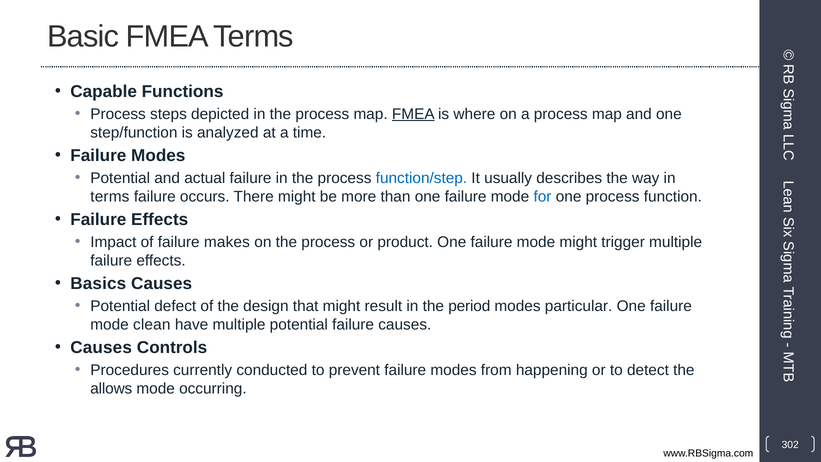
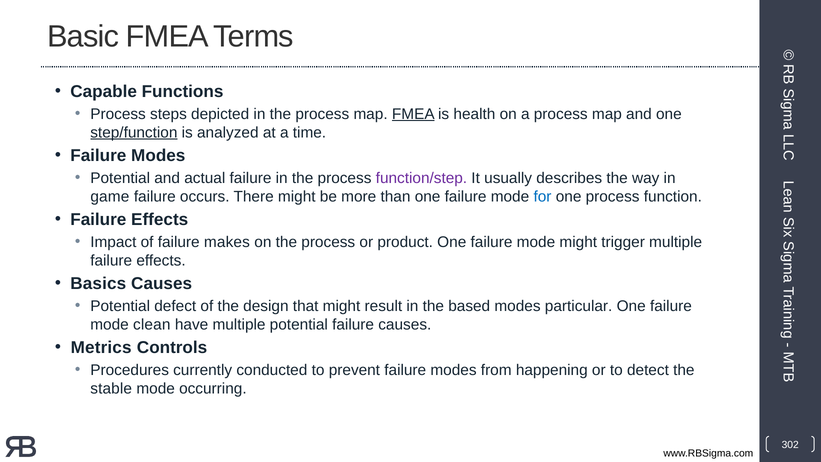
where: where -> health (474, 114)
step/function underline: none -> present (134, 132)
function/step colour: blue -> purple (421, 178)
terms: terms -> game (110, 196)
period: period -> based (469, 306)
Causes: Causes -> Metrics (101, 348)
allows: allows -> stable (111, 388)
